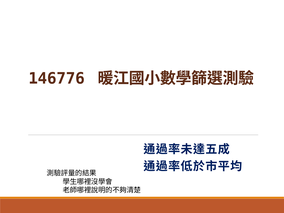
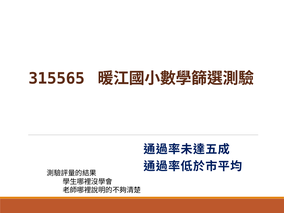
146776: 146776 -> 315565 (57, 79)
